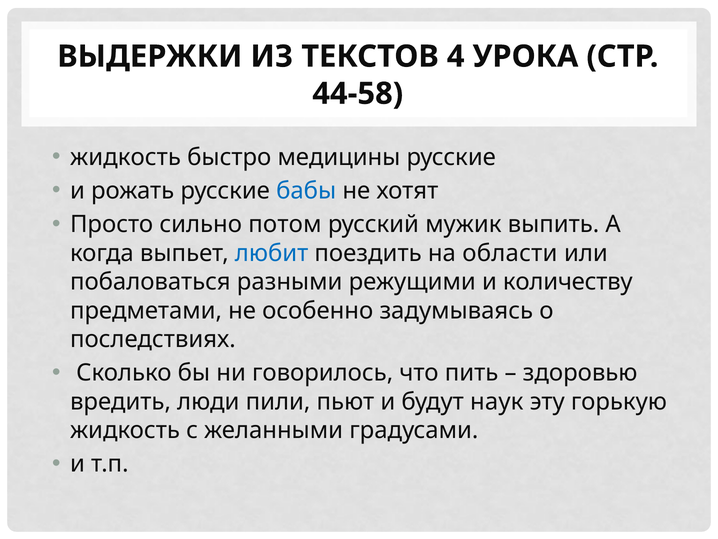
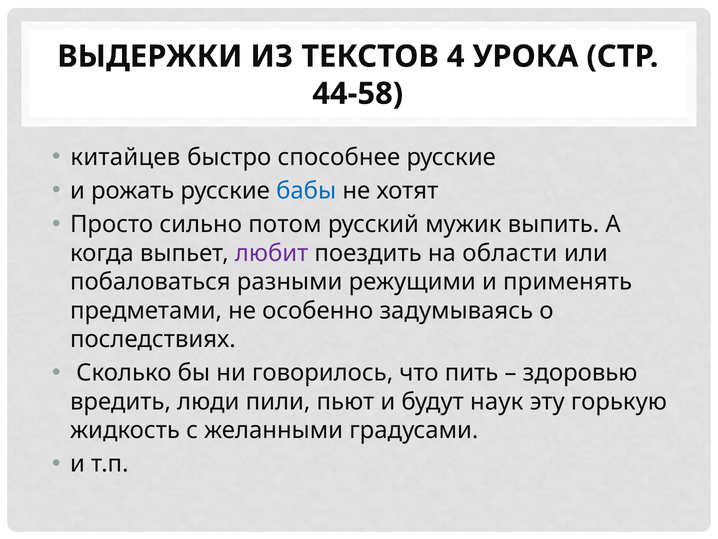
жидкость: жидкость -> китайцев (125, 157)
медицины: медицины -> способнее (339, 157)
любит colour: blue -> purple (272, 253)
количеству: количеству -> применять (568, 282)
